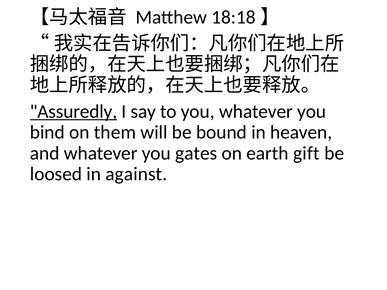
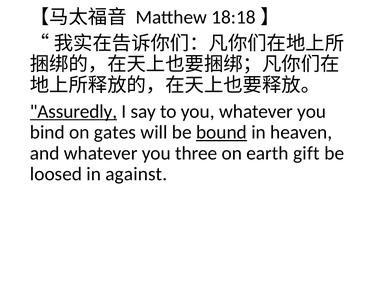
them: them -> gates (115, 132)
bound underline: none -> present (221, 132)
gates: gates -> three (196, 153)
